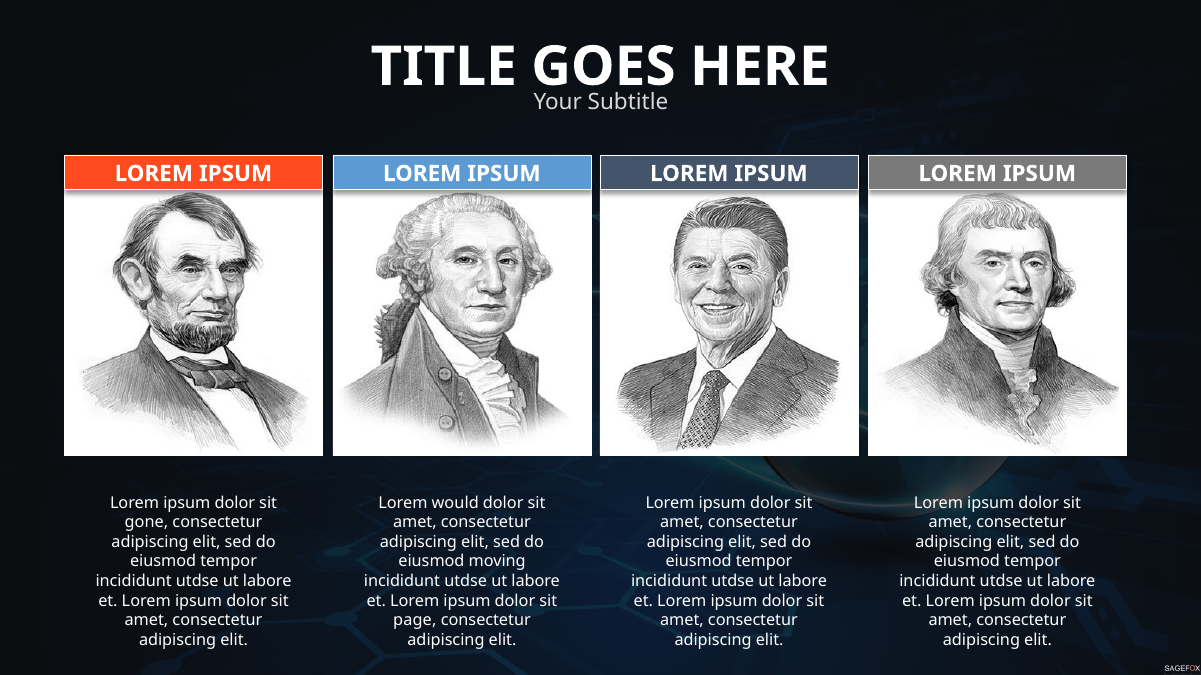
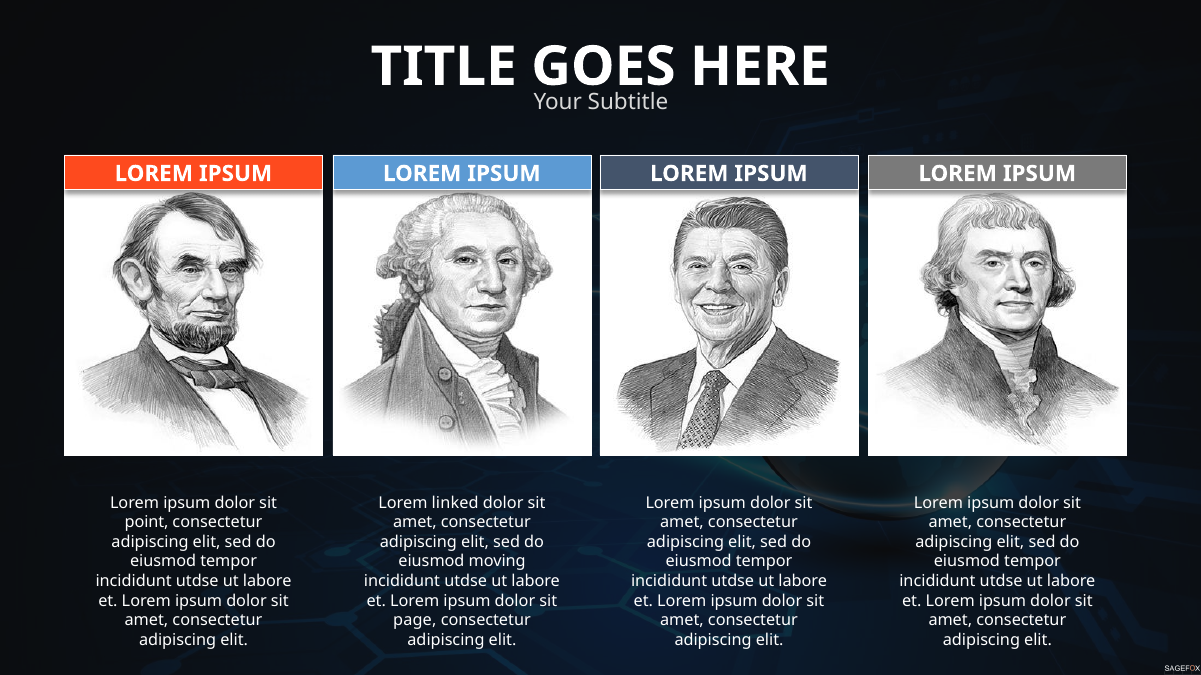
would: would -> linked (455, 503)
gone: gone -> point (147, 523)
